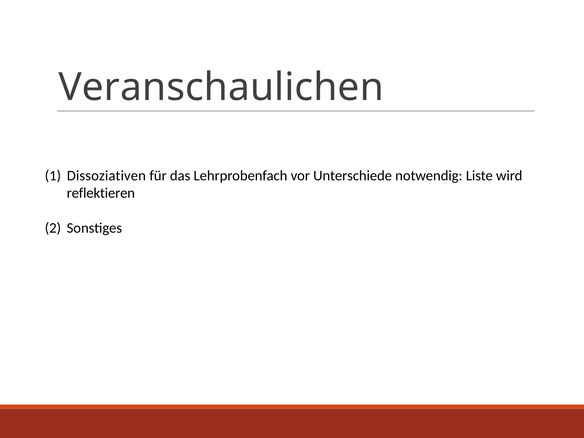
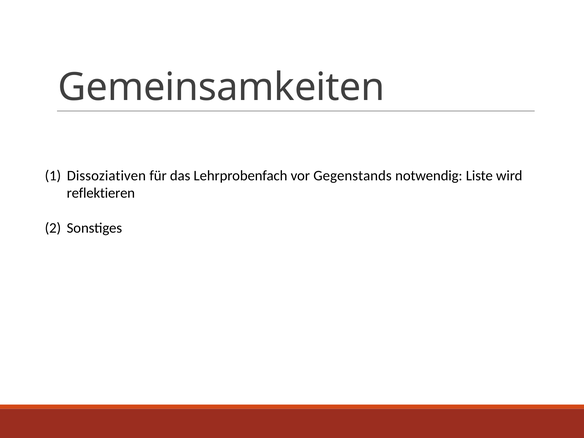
Veranschaulichen: Veranschaulichen -> Gemeinsamkeiten (221, 87)
Unterschiede: Unterschiede -> Gegenstands (353, 176)
